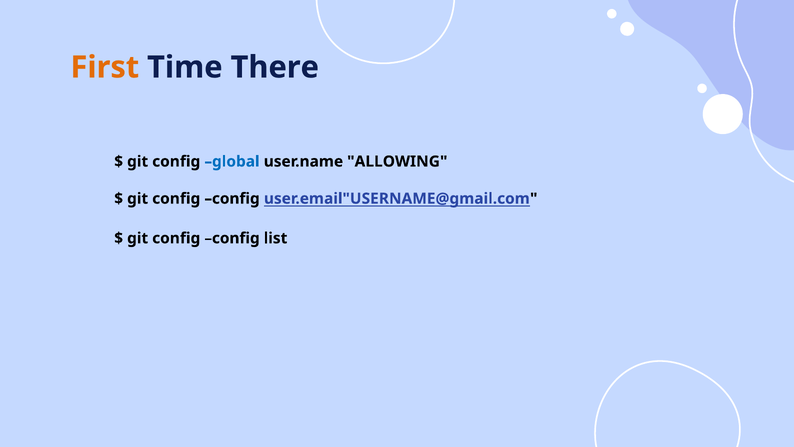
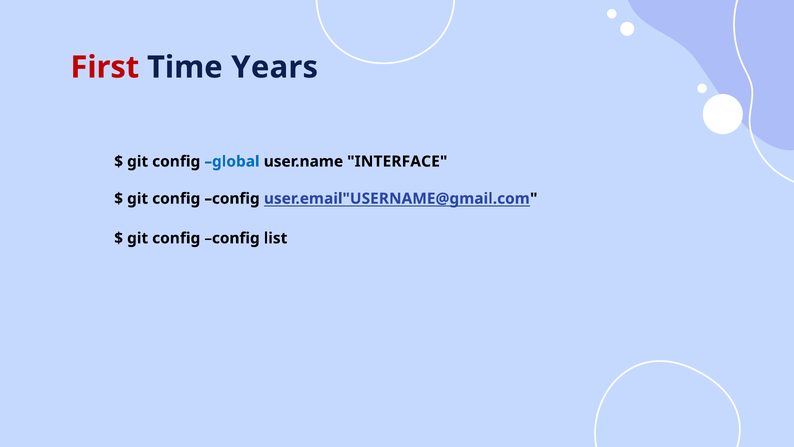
First colour: orange -> red (105, 67)
There: There -> Years (275, 67)
ALLOWING: ALLOWING -> INTERFACE (397, 161)
